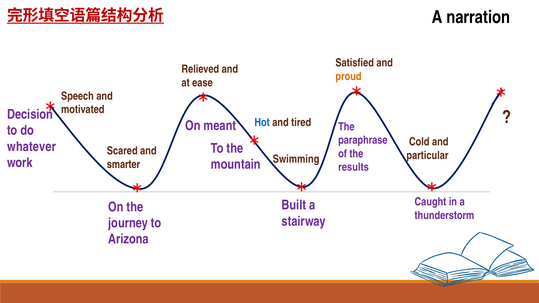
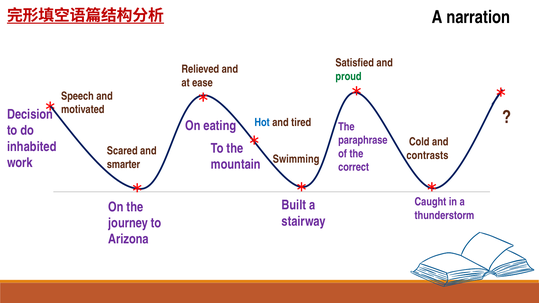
proud colour: orange -> green (349, 76)
meant: meant -> eating (220, 126)
whatever: whatever -> inhabited (32, 147)
particular: particular -> contrasts (427, 155)
results: results -> correct (354, 167)
